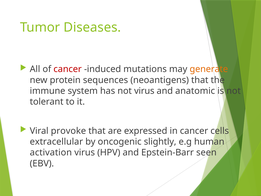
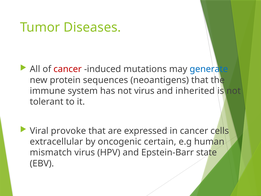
generate colour: orange -> blue (209, 69)
anatomic: anatomic -> inherited (195, 91)
slightly: slightly -> certain (160, 142)
activation: activation -> mismatch (51, 152)
seen: seen -> state (207, 152)
